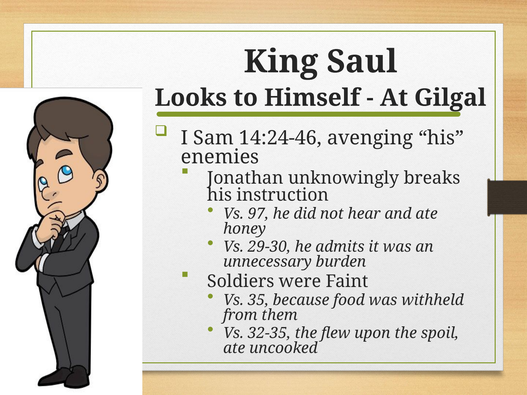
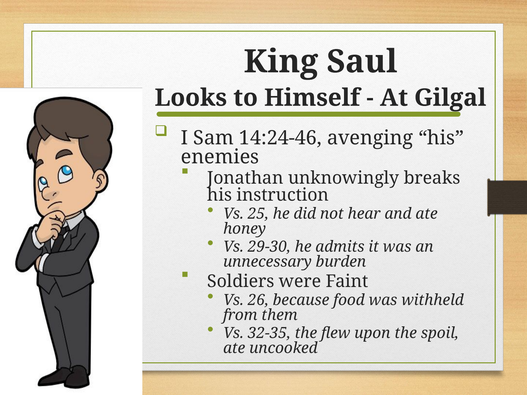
97: 97 -> 25 (258, 214)
35: 35 -> 26 (258, 300)
